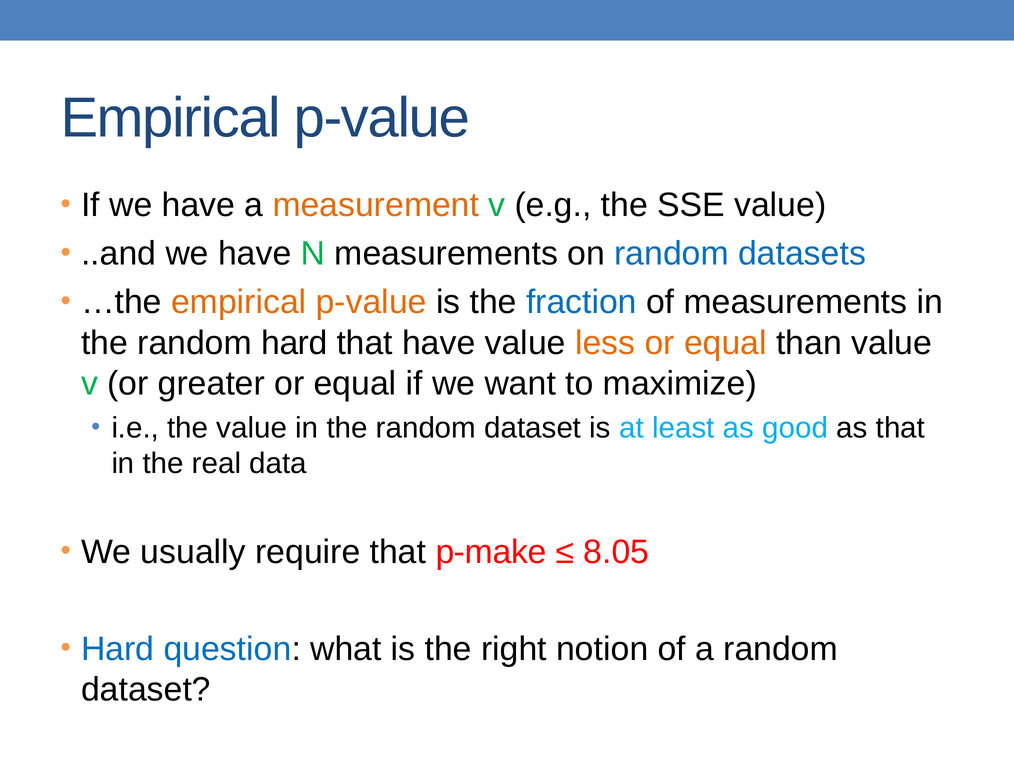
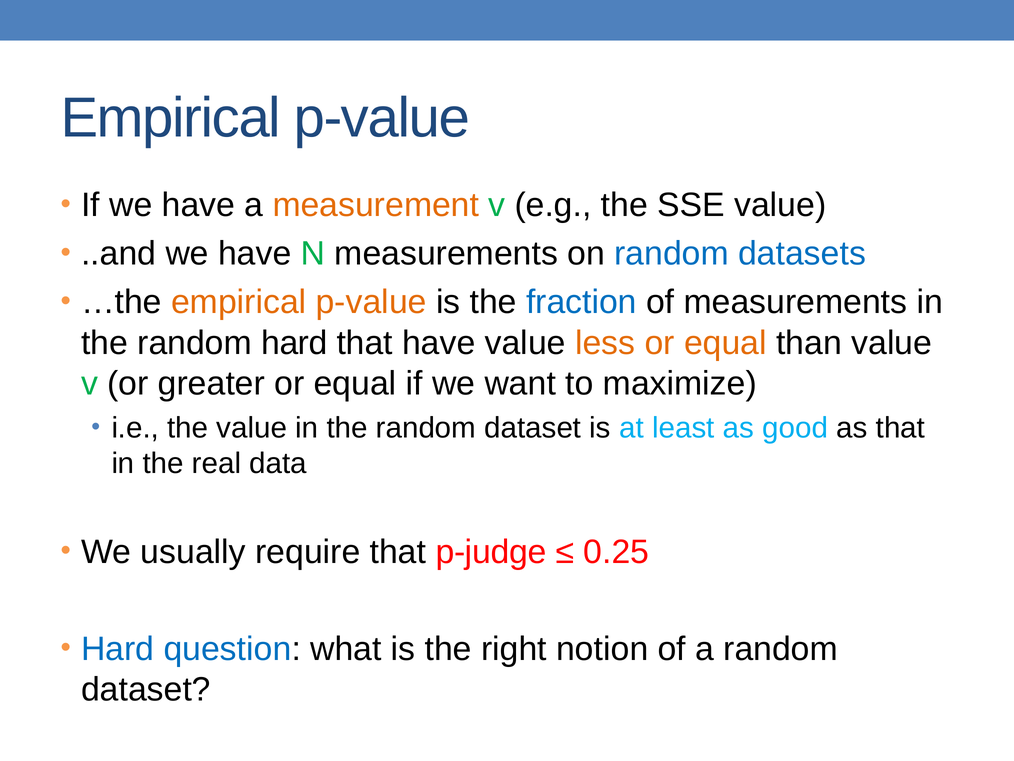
p-make: p-make -> p-judge (491, 552)
8.05: 8.05 -> 0.25 (616, 552)
